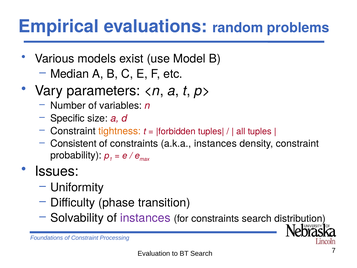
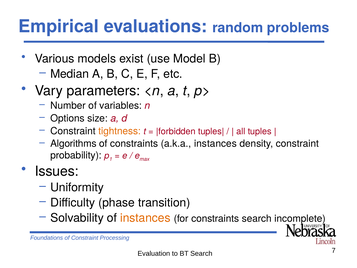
Specific: Specific -> Options (68, 118)
Consistent: Consistent -> Algorithms (73, 144)
instances colour: purple -> orange (145, 218)
distribution: distribution -> incomplete (300, 218)
